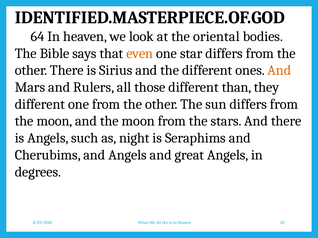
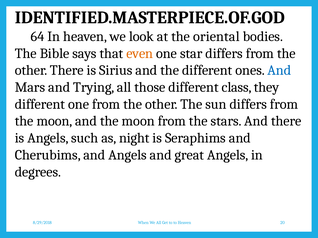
And colour: orange -> blue (279, 70)
Rulers: Rulers -> Trying (94, 87)
than: than -> class (237, 87)
